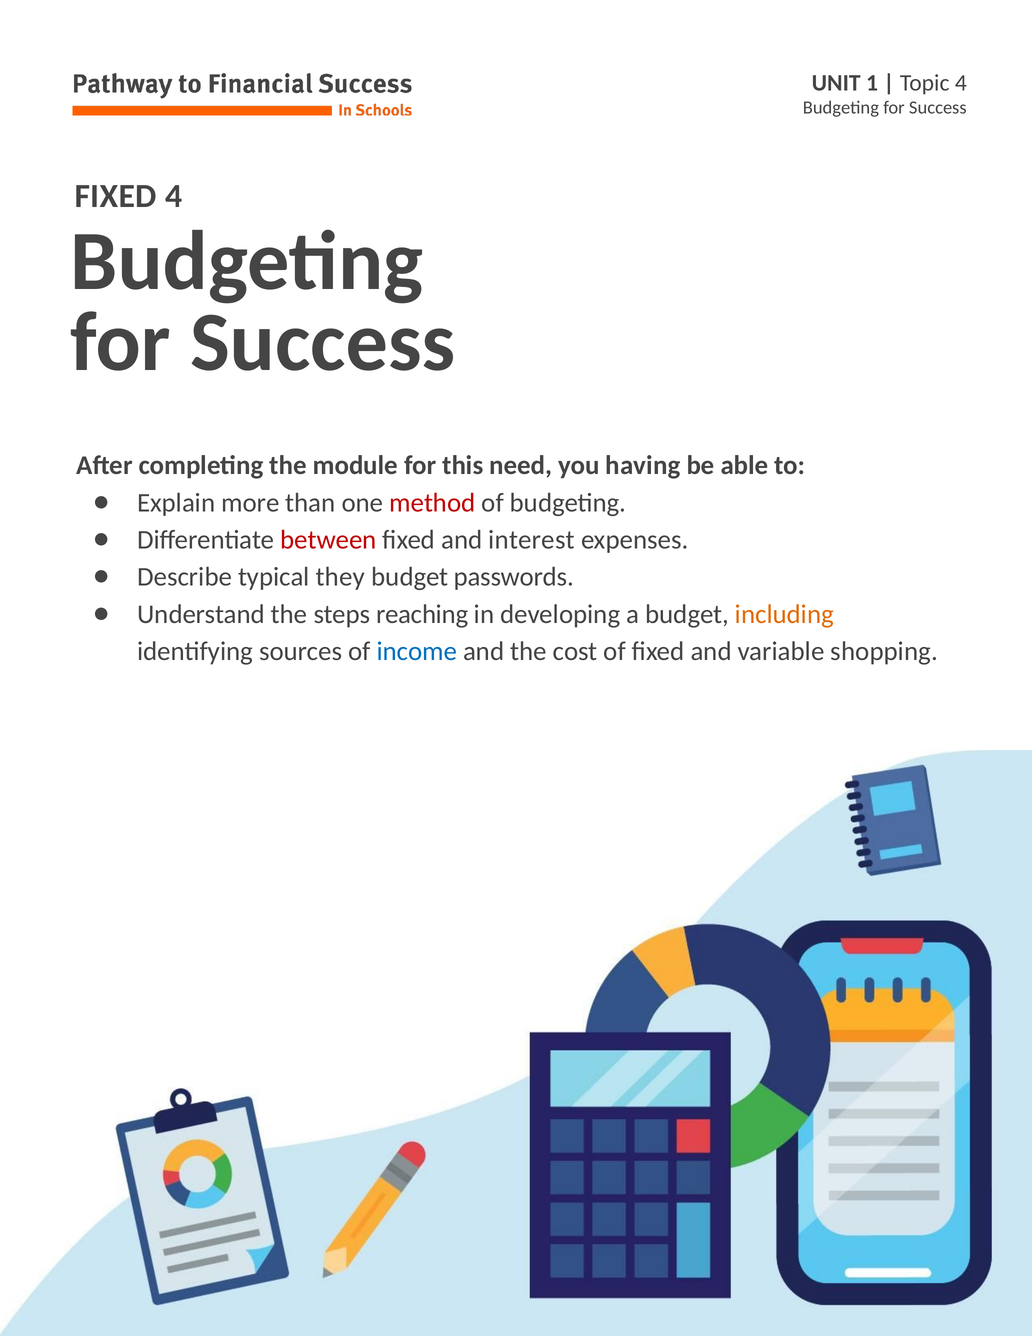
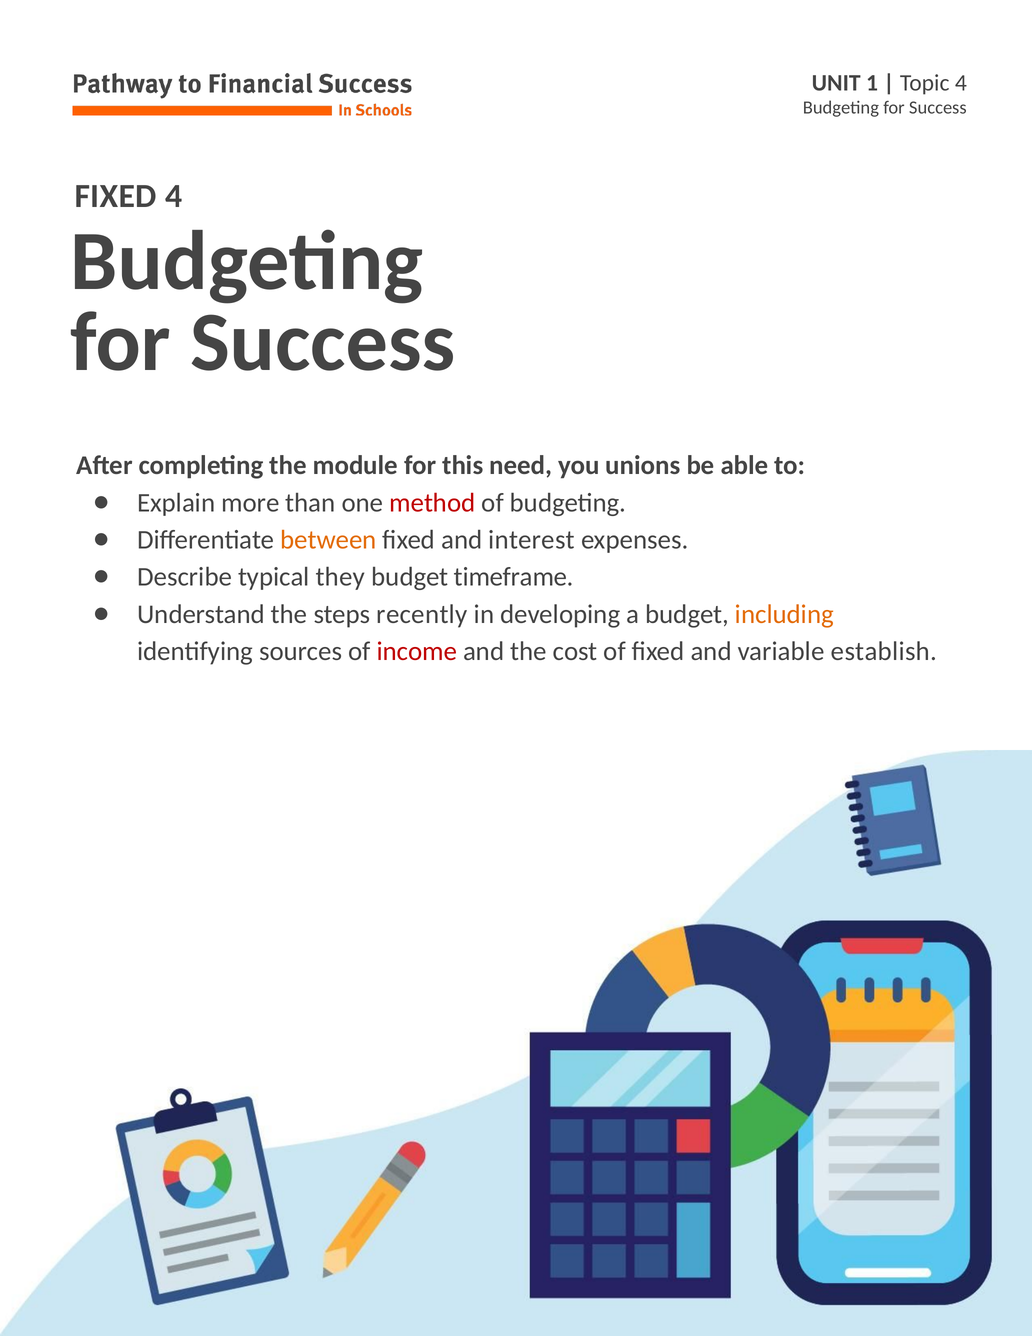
having: having -> unions (643, 465)
between colour: red -> orange (328, 540)
passwords: passwords -> timeframe (514, 577)
reaching: reaching -> recently (422, 614)
income colour: blue -> red (417, 651)
shopping: shopping -> establish (884, 651)
